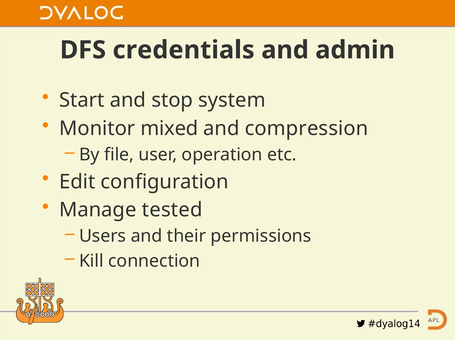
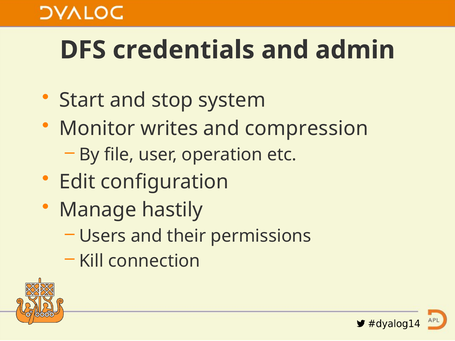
mixed: mixed -> writes (169, 129)
tested: tested -> hastily (172, 210)
